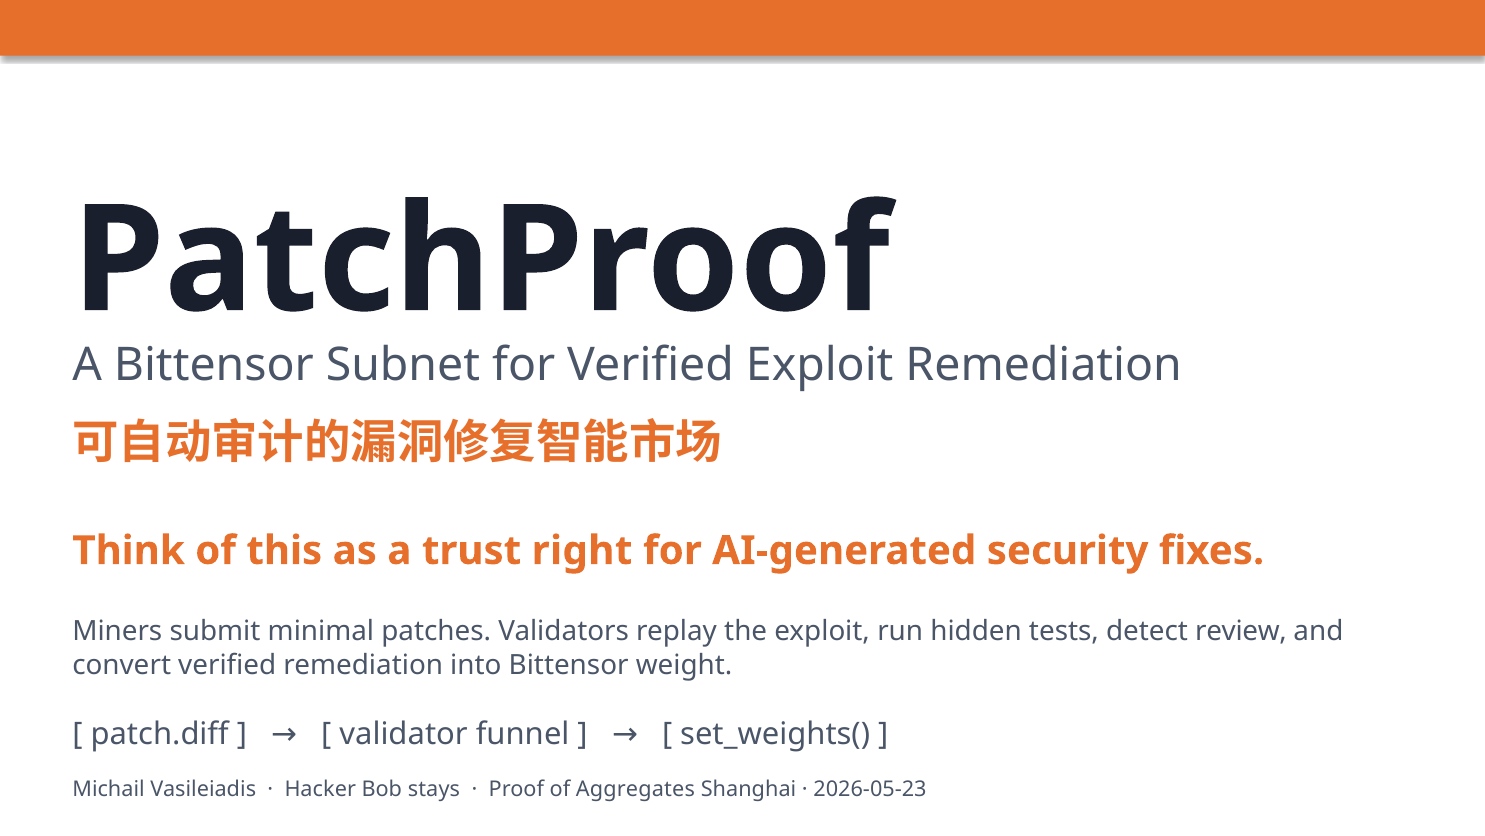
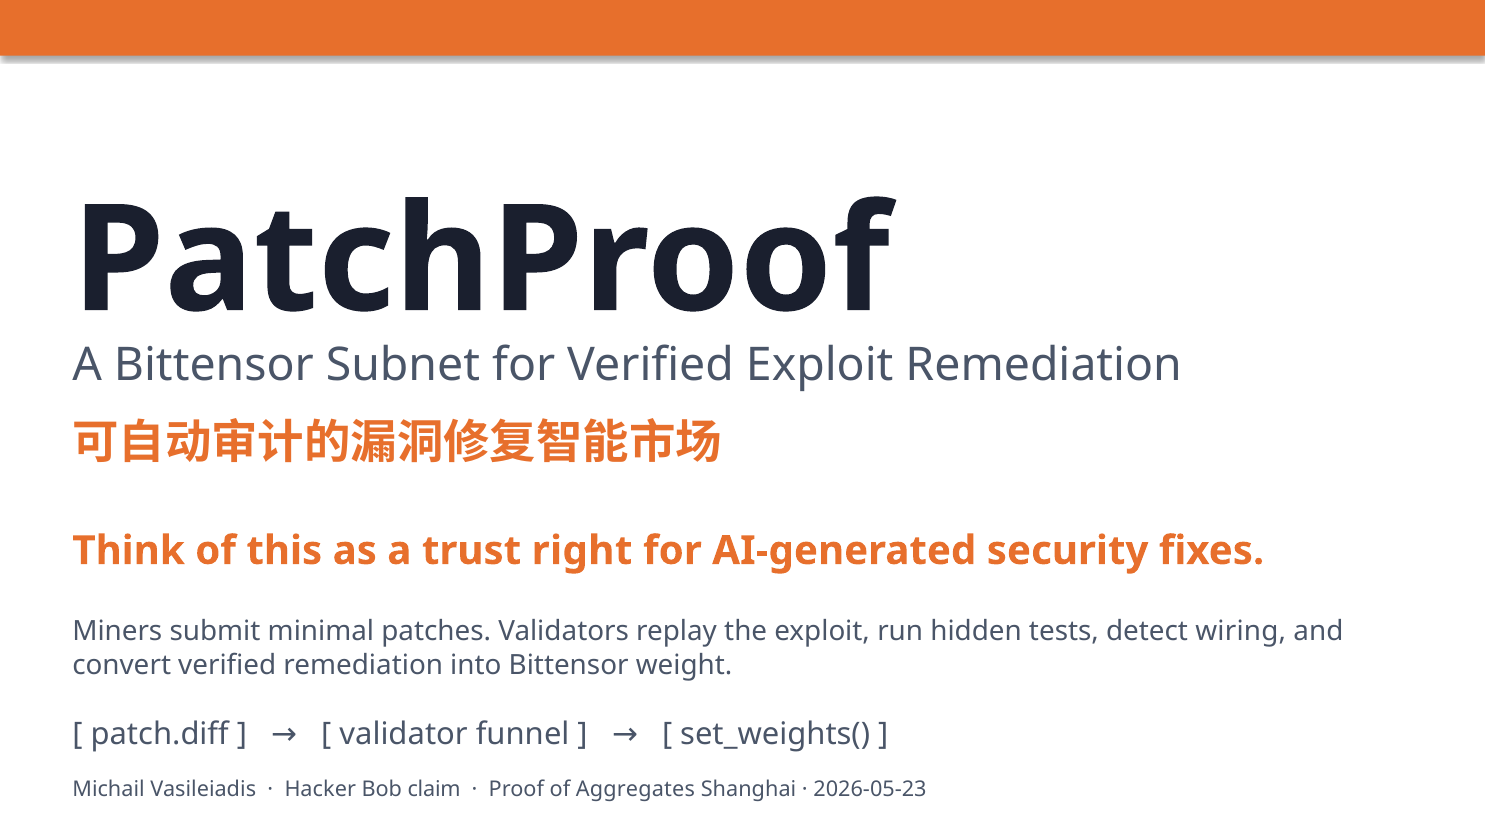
review: review -> wiring (1241, 631)
stays: stays -> claim (434, 788)
